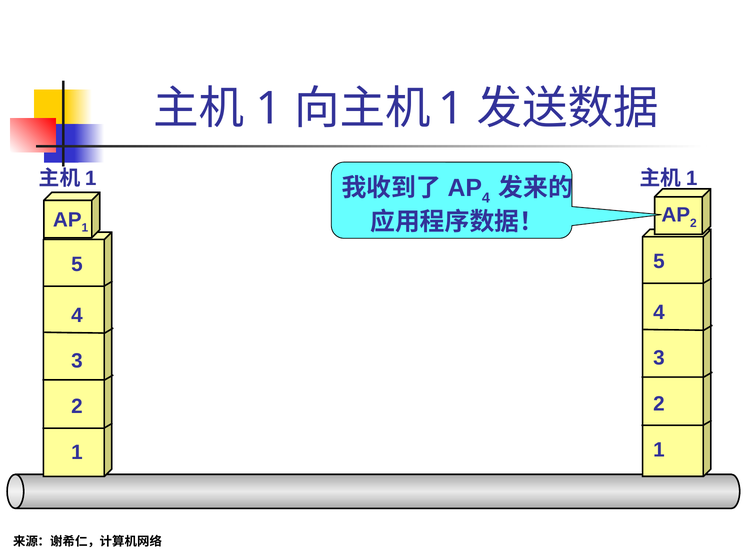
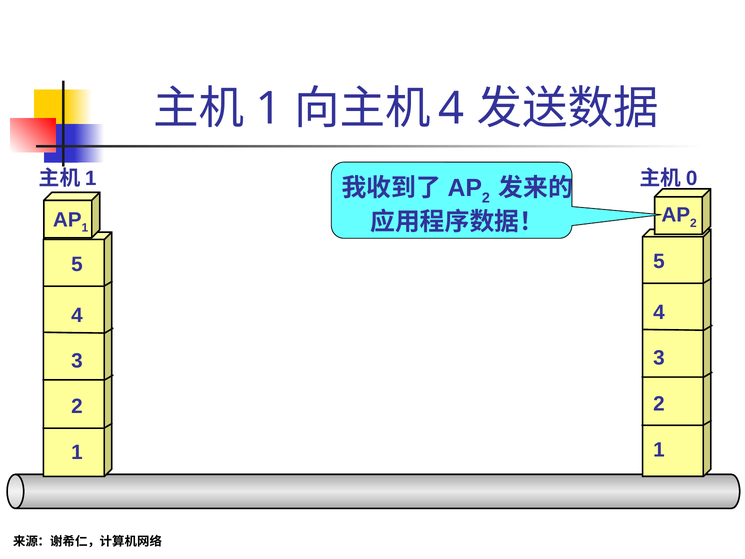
1: 1 -> 4 (451, 109)
1: 1 -> 0 (692, 178)
4: 4 -> 2 (486, 198)
